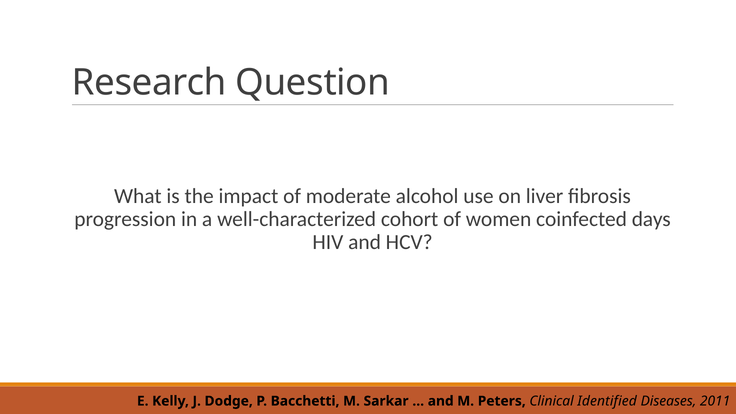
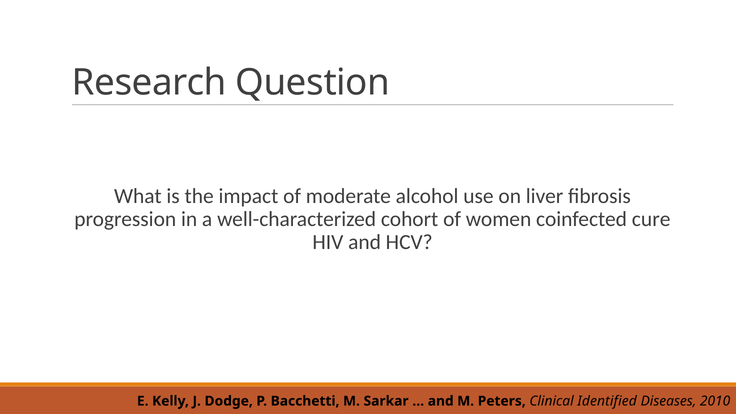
days: days -> cure (651, 219)
2011: 2011 -> 2010 (715, 401)
